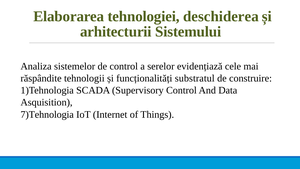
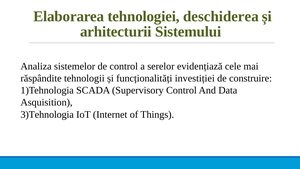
substratul: substratul -> investiției (195, 78)
7)Tehnologia: 7)Tehnologia -> 3)Tehnologia (47, 114)
